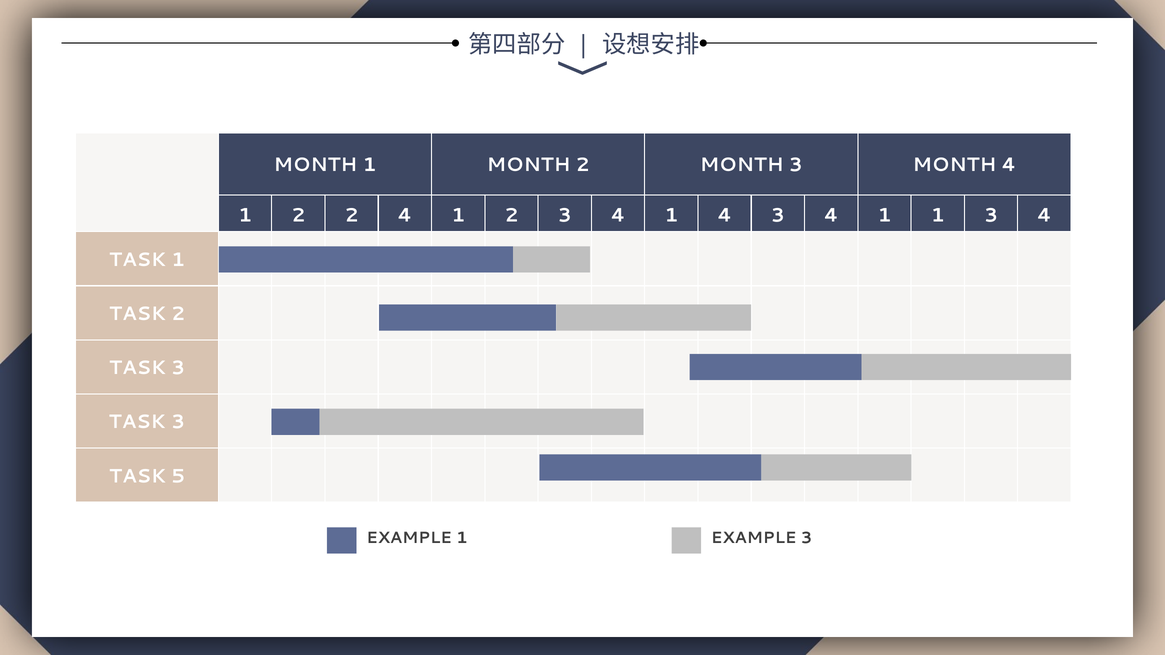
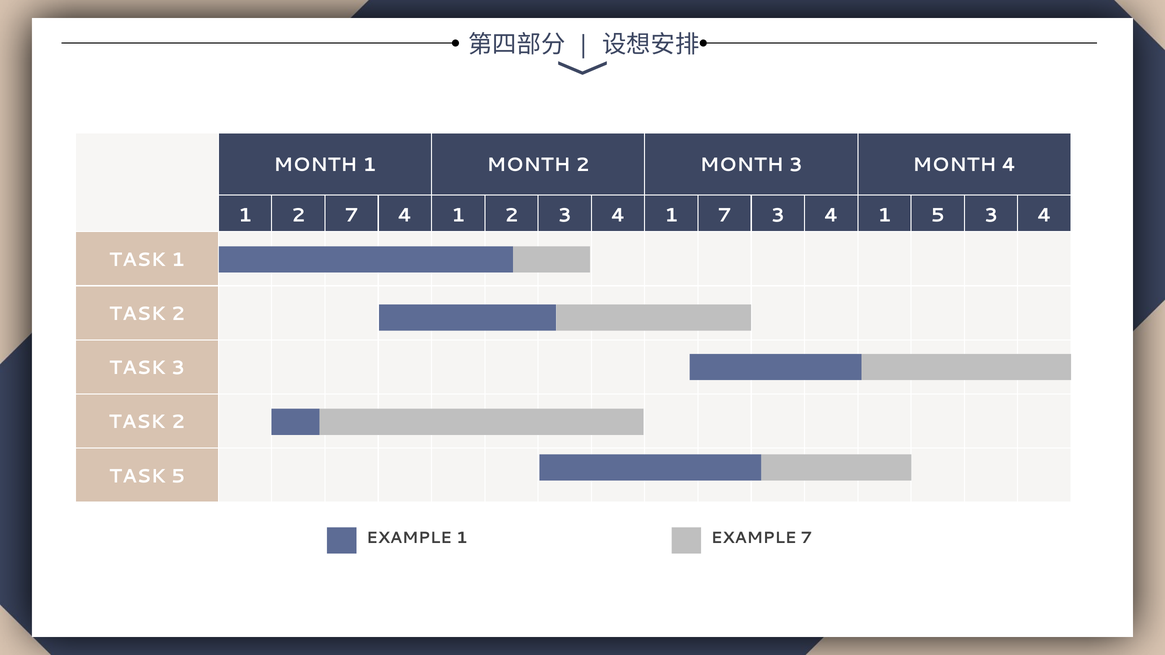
2 2: 2 -> 7 (352, 216)
1 4: 4 -> 7 (725, 216)
1 1: 1 -> 5 (938, 216)
3: 3 -> 2 (178, 422)
EXAMPLE 3: 3 -> 7 (806, 538)
